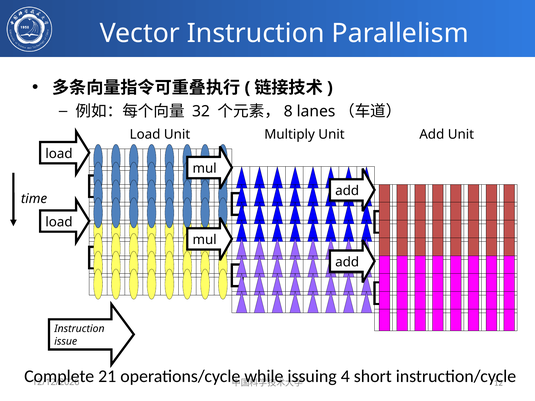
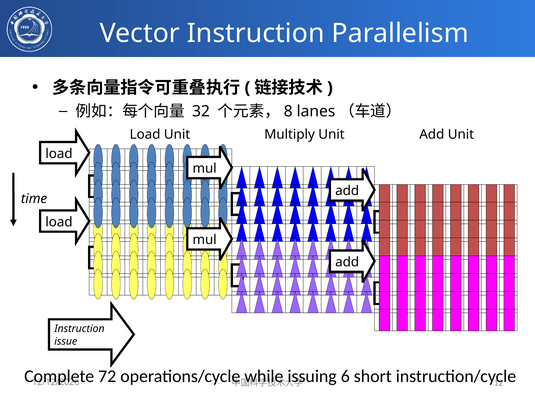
21: 21 -> 72 (107, 377)
4: 4 -> 6 (345, 377)
